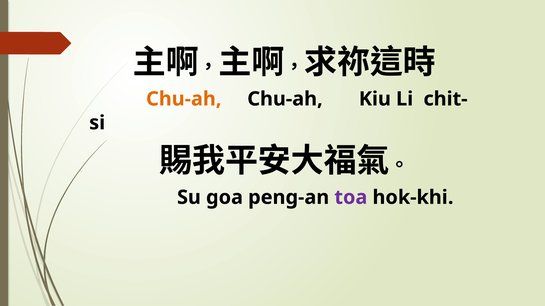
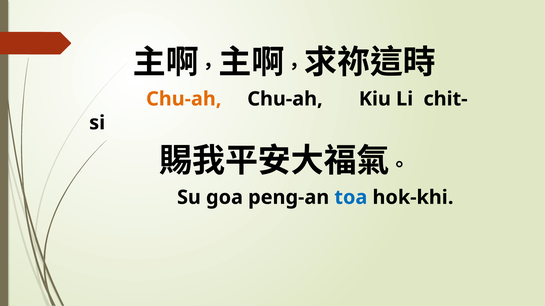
toa colour: purple -> blue (351, 198)
